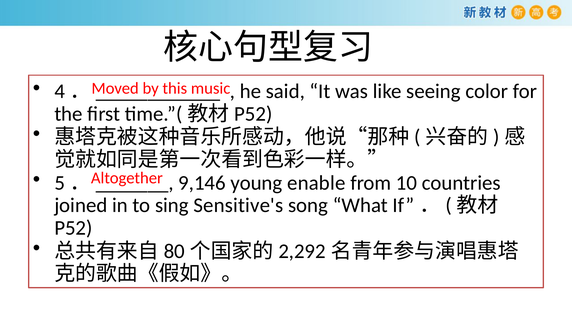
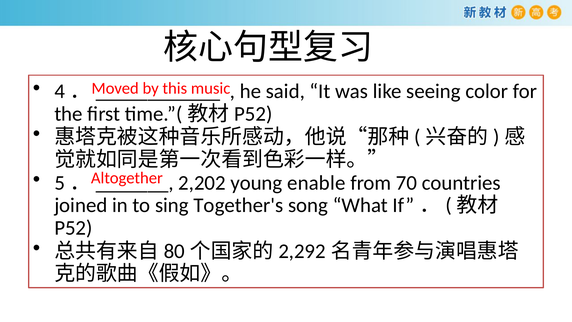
9,146: 9,146 -> 2,202 (202, 183)
10: 10 -> 70 (407, 183)
Sensitive's: Sensitive's -> Together's (238, 205)
